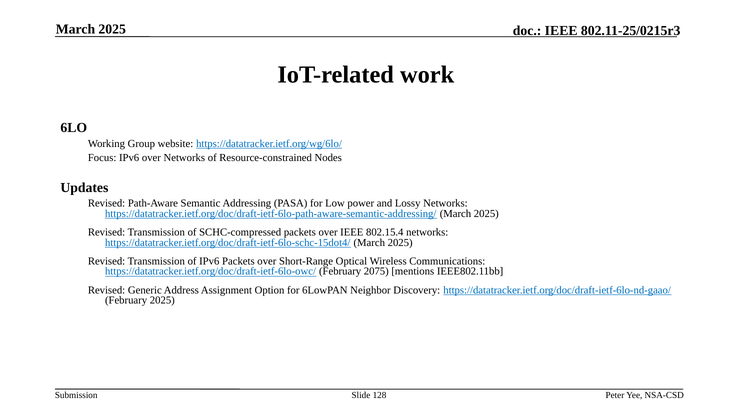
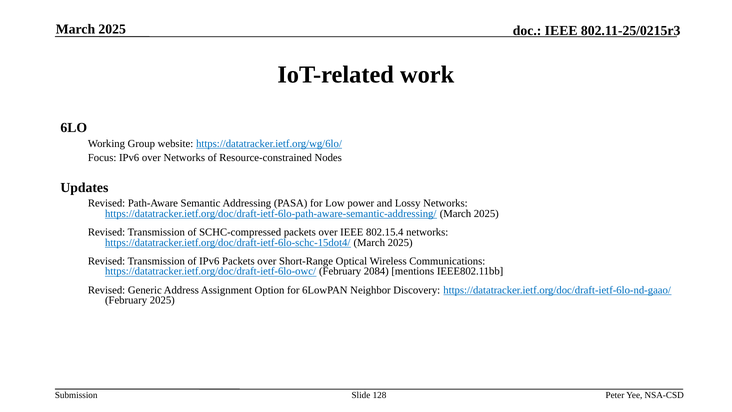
2075: 2075 -> 2084 (376, 271)
